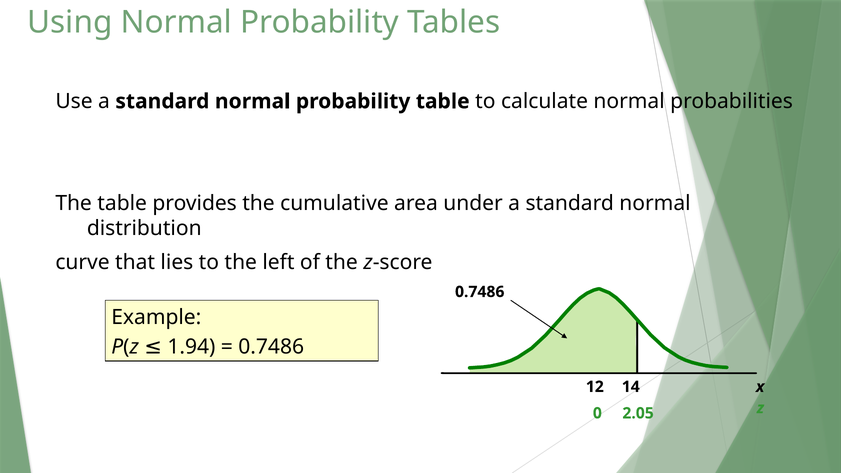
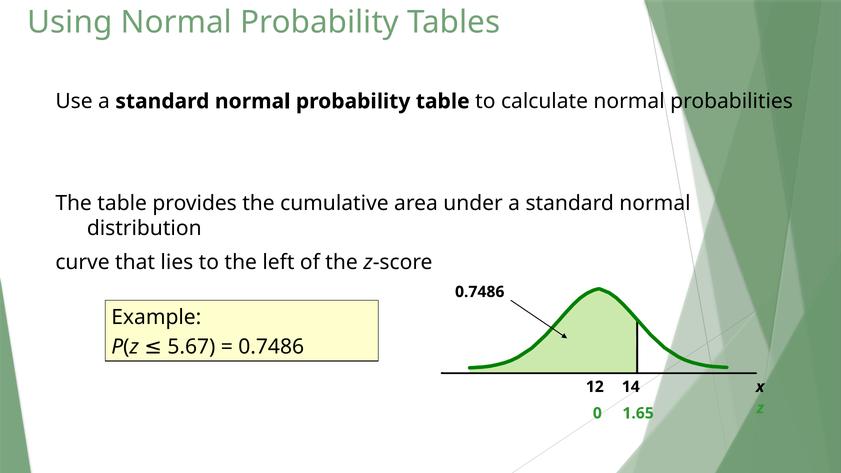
1.94: 1.94 -> 5.67 (191, 347)
2.05: 2.05 -> 1.65 (638, 413)
